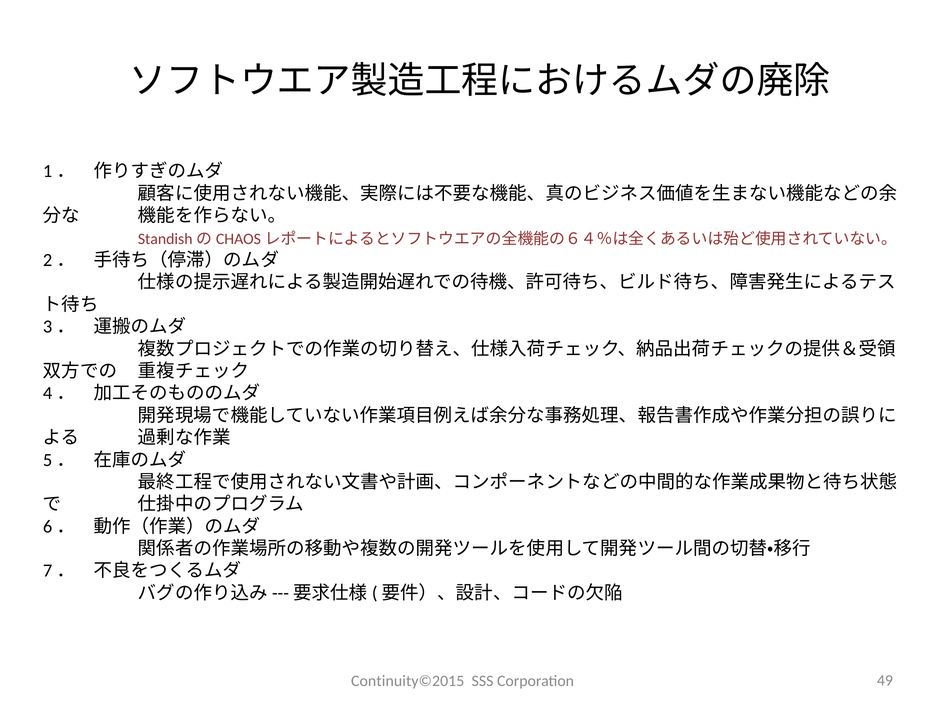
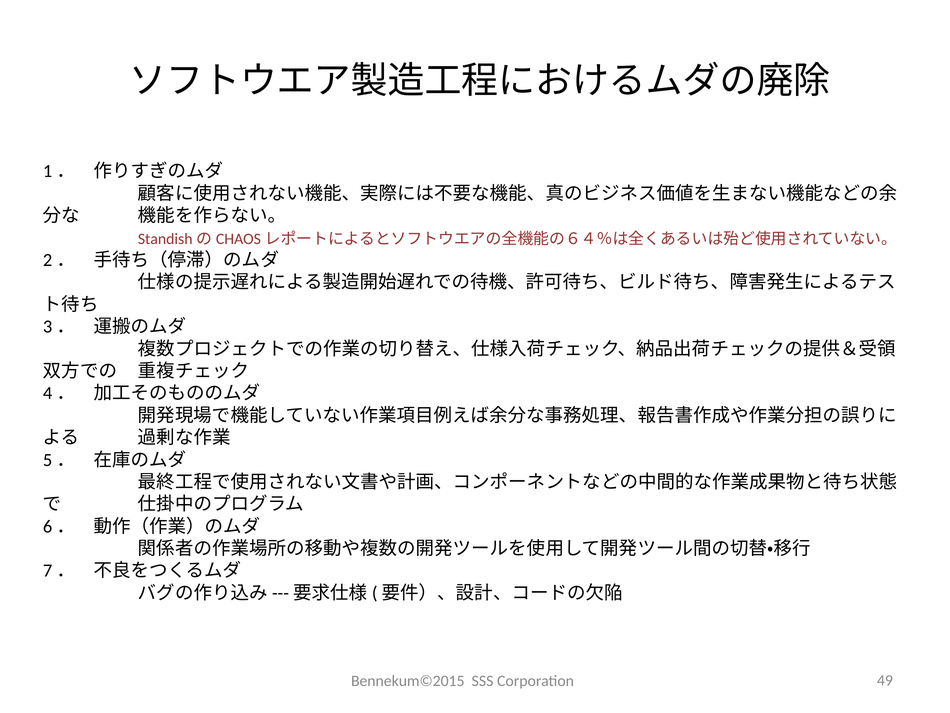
Continuity©2015: Continuity©2015 -> Bennekum©2015 (408, 680)
